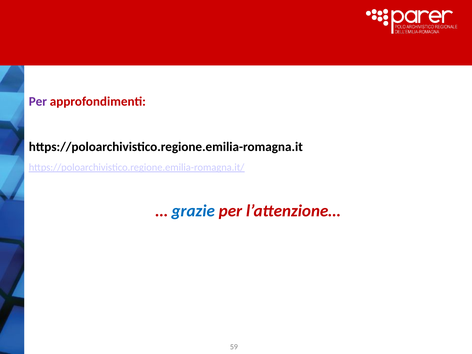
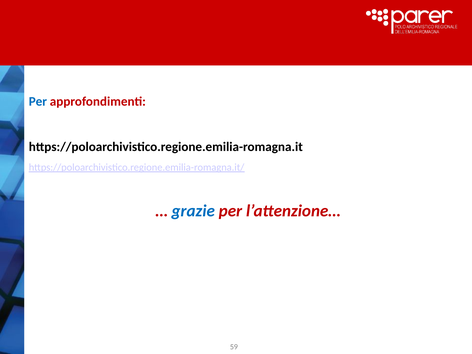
Per colour: purple -> blue (38, 102)
